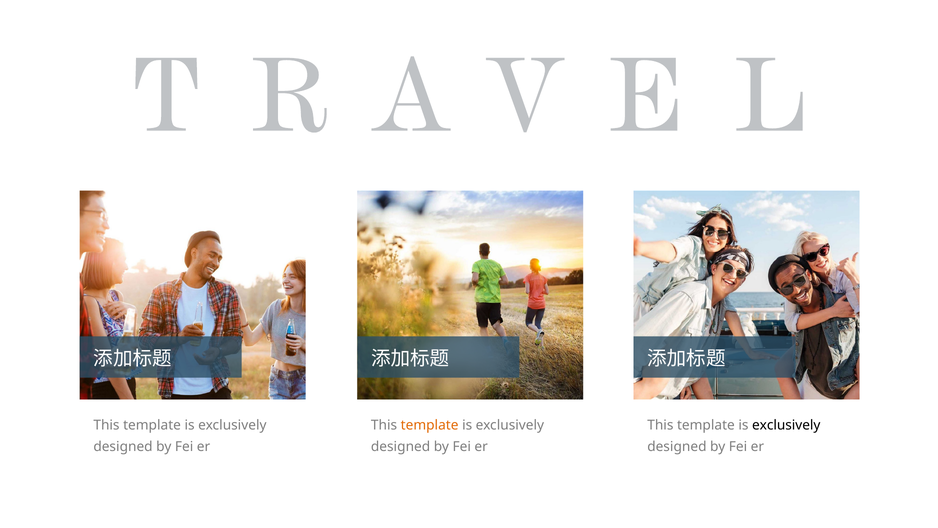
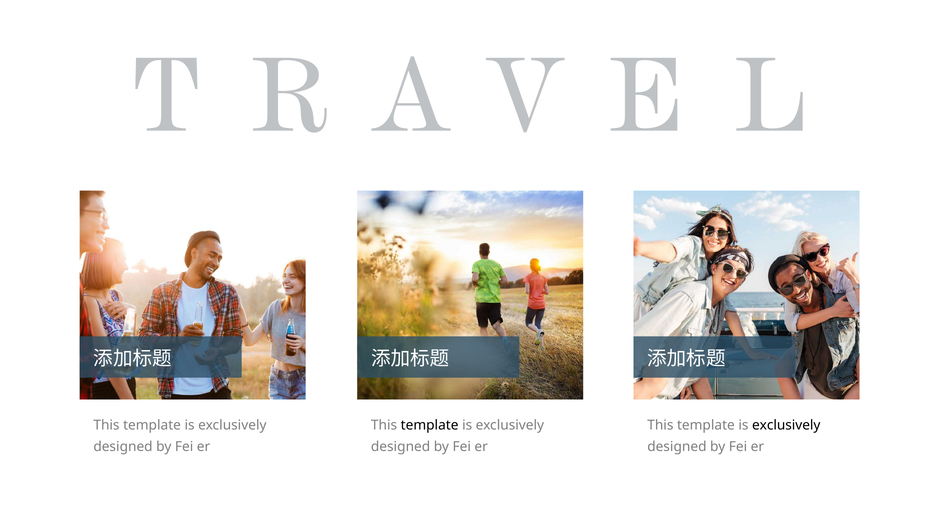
template colour: orange -> black (430, 425)
